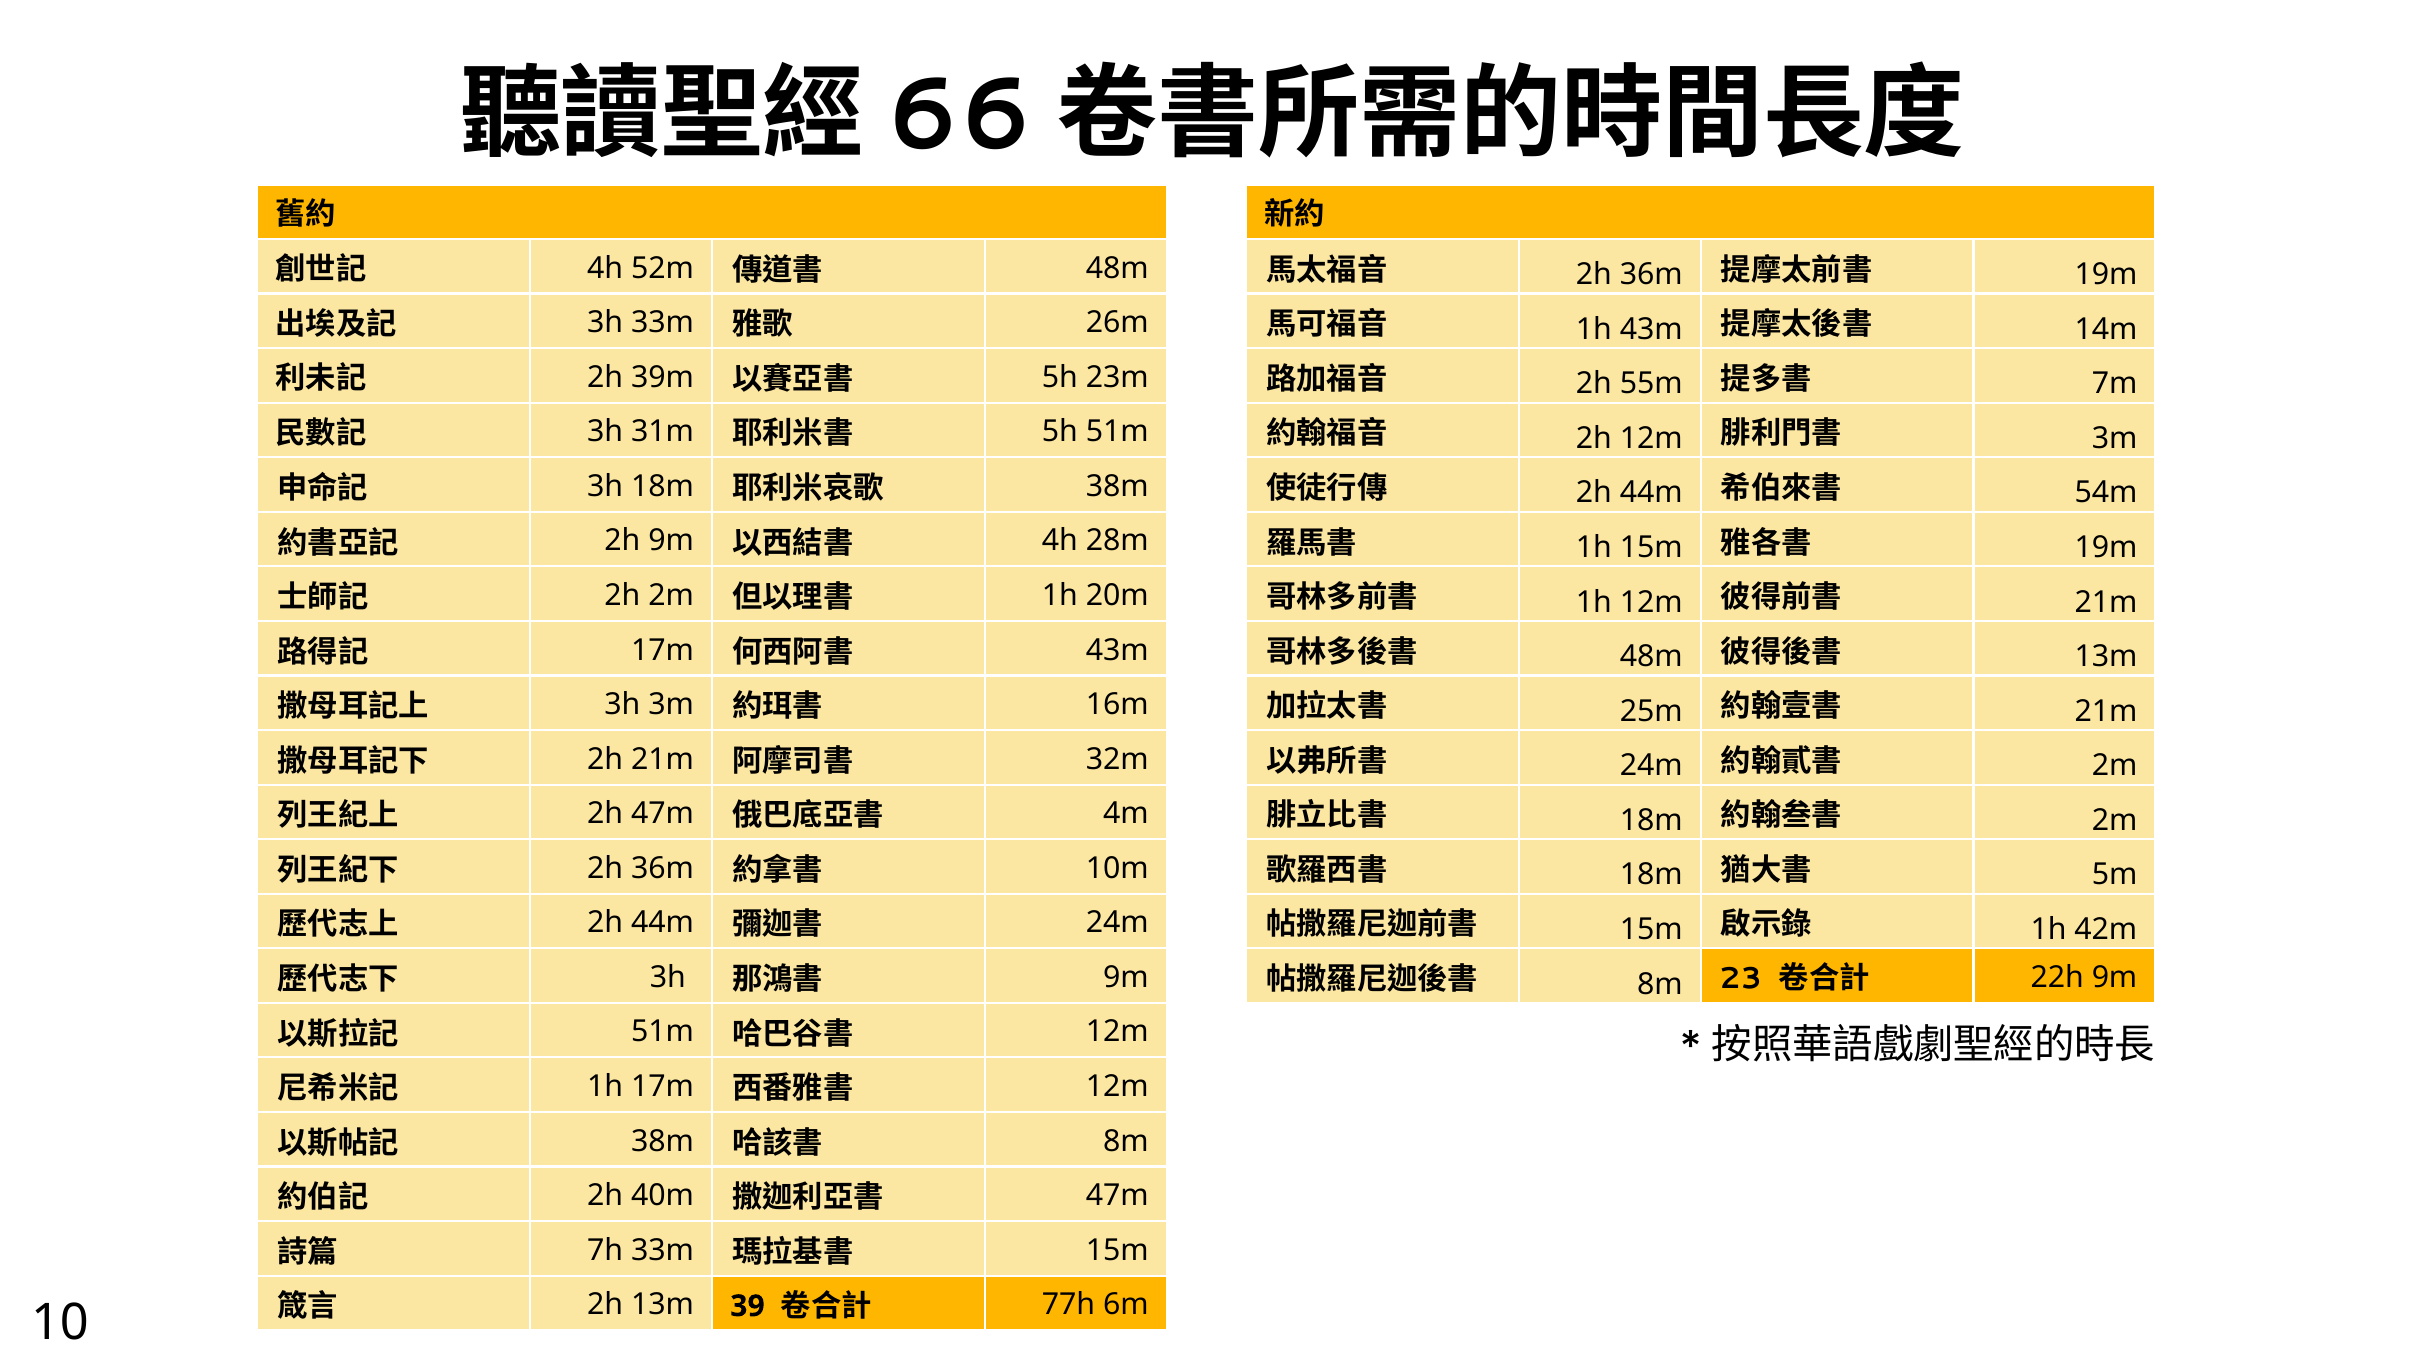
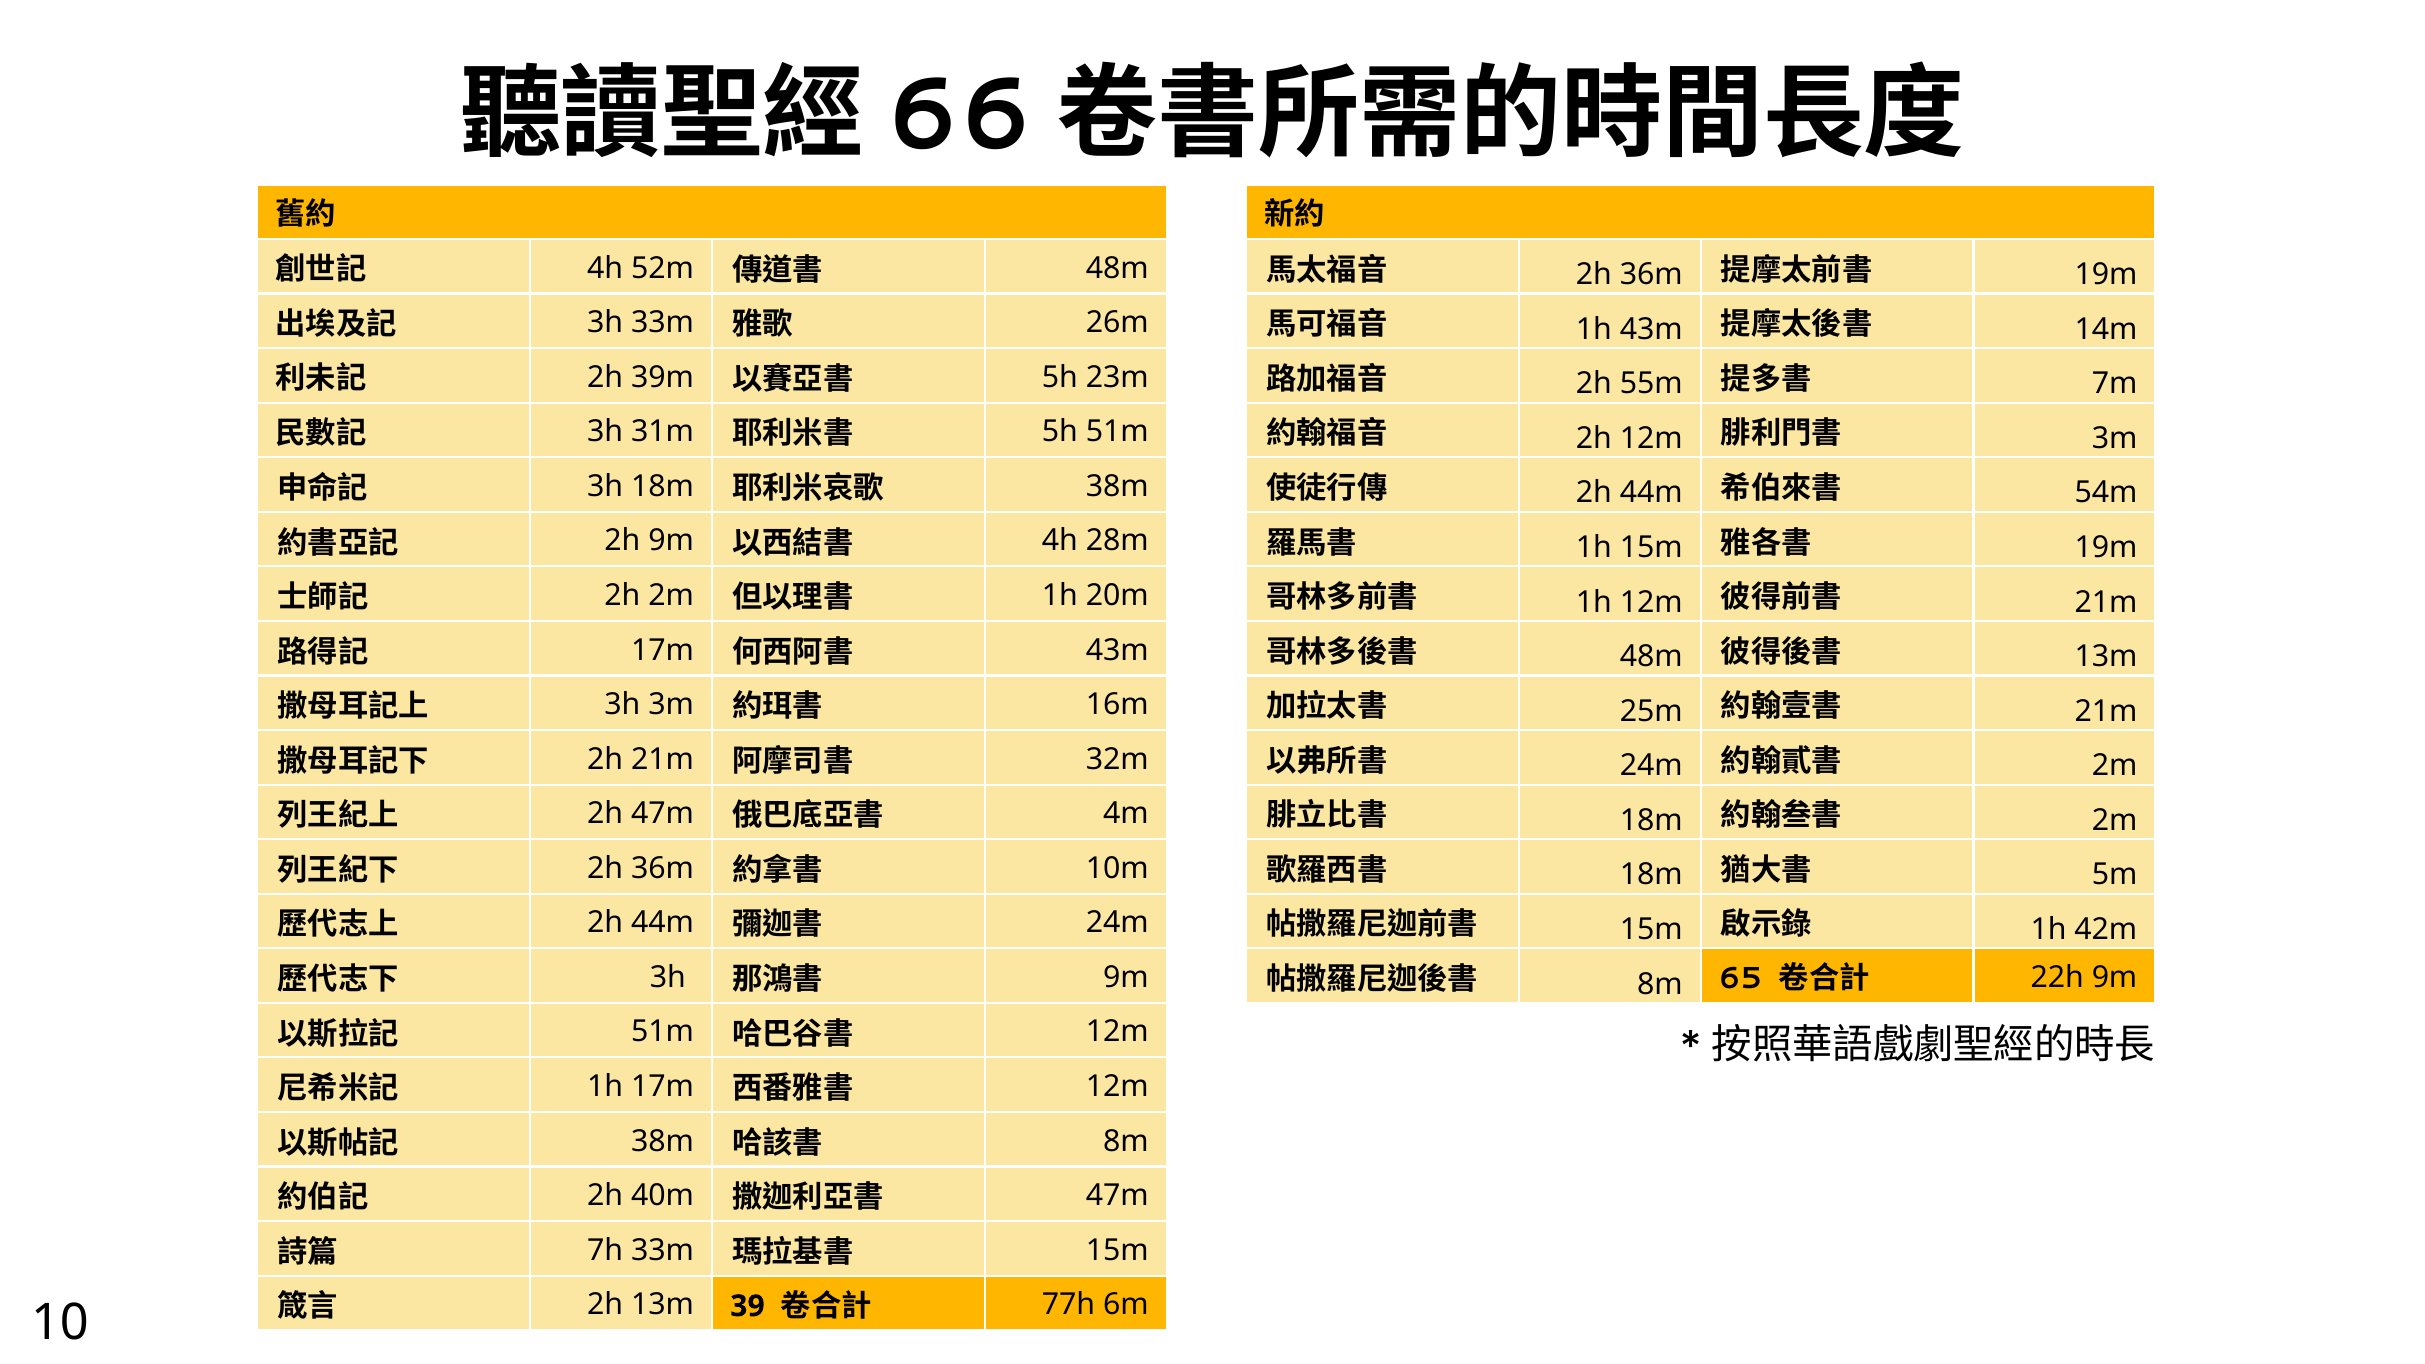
23: 23 -> 65 (1741, 978)
